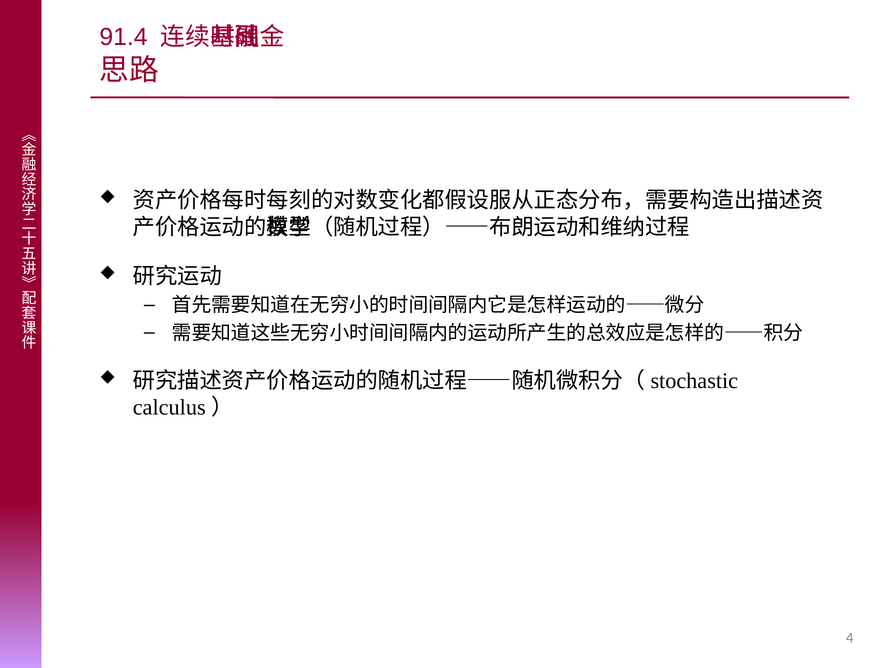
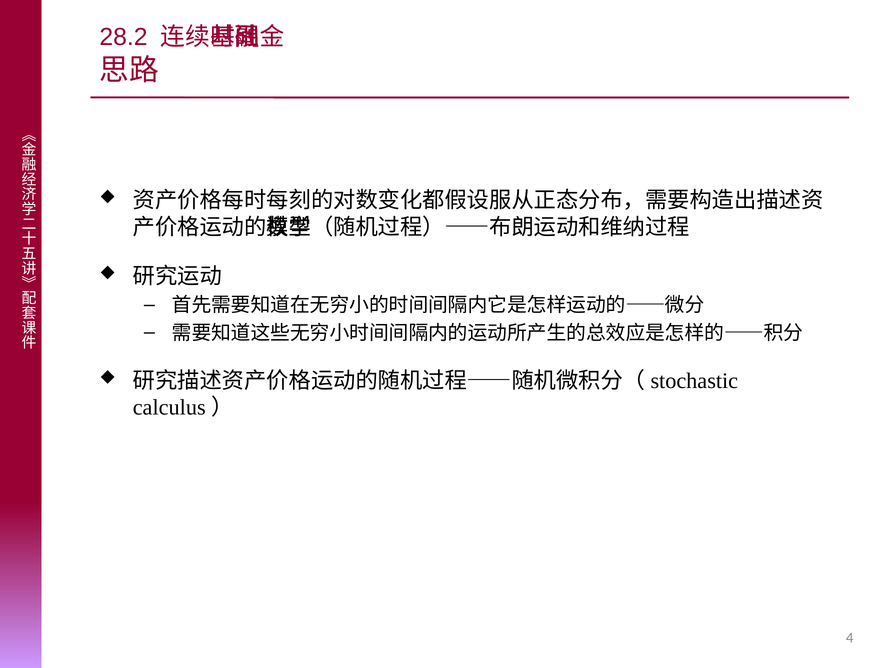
91.4: 91.4 -> 28.2 (123, 37)
